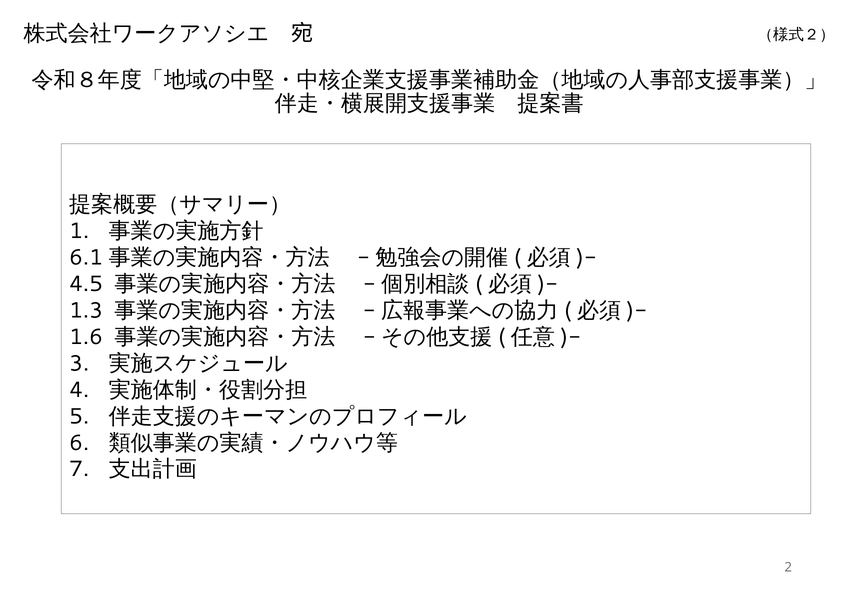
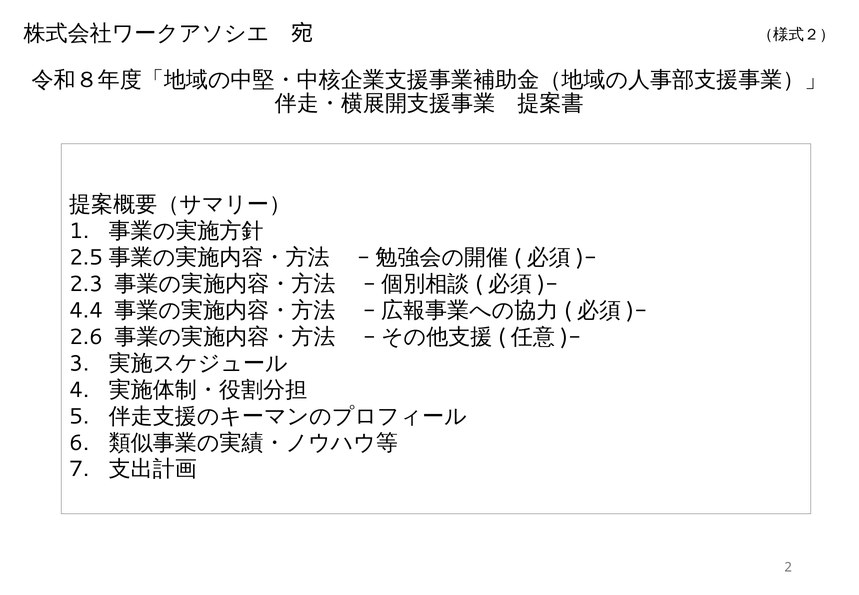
6.1: 6.1 -> 2.5 (86, 257)
4.5: 4.5 -> 2.3 (86, 284)
1.3: 1.3 -> 4.4 (86, 310)
1.6: 1.6 -> 2.6 (86, 337)
